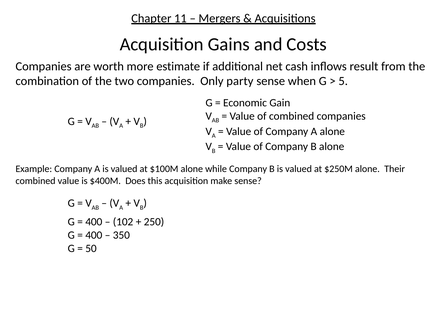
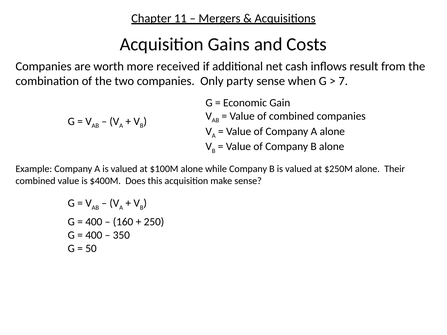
estimate: estimate -> received (178, 66)
5: 5 -> 7 (343, 81)
102: 102 -> 160 (123, 222)
